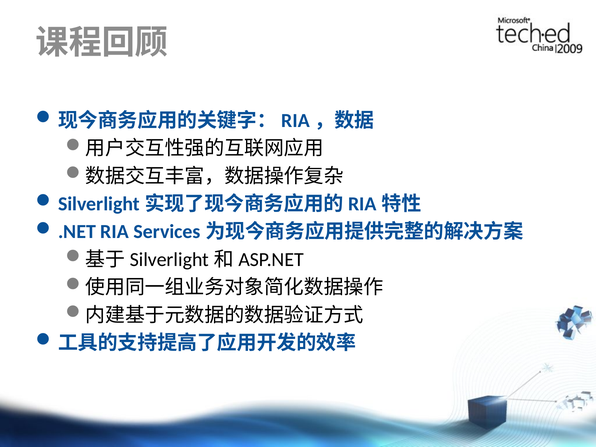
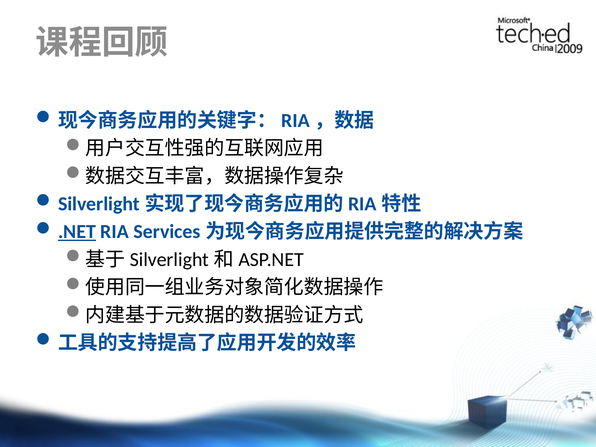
.NET underline: none -> present (77, 232)
